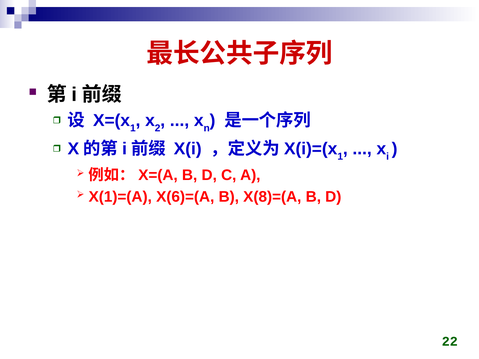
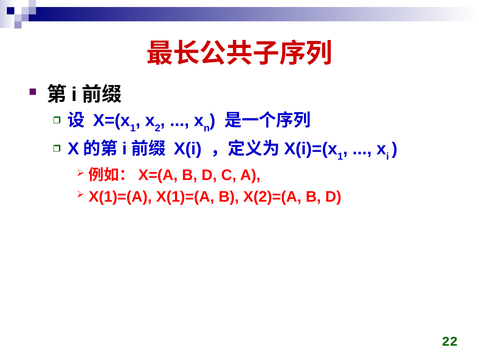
X(1)=(A X(6)=(A: X(6)=(A -> X(1)=(A (185, 197)
X(8)=(A: X(8)=(A -> X(2)=(A (272, 197)
